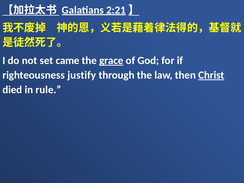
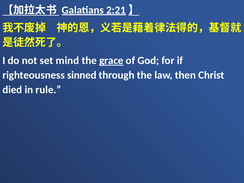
came: came -> mind (67, 61)
justify: justify -> sinned (82, 75)
Christ underline: present -> none (211, 75)
